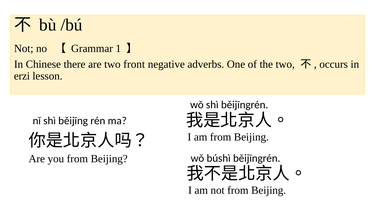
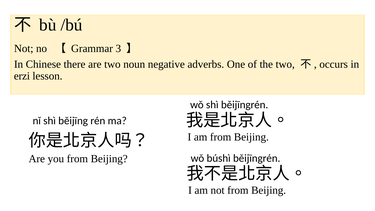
1: 1 -> 3 (118, 49)
front: front -> noun (134, 64)
